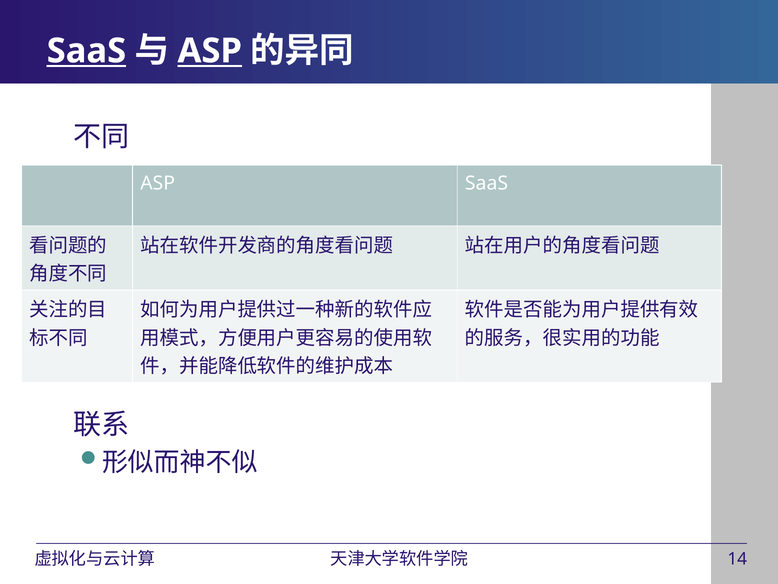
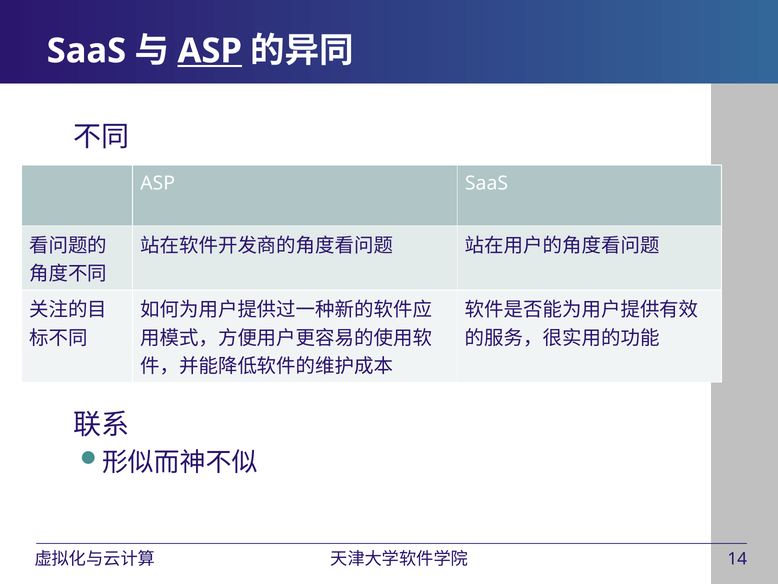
SaaS underline: present -> none (86, 51)
